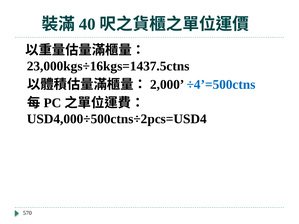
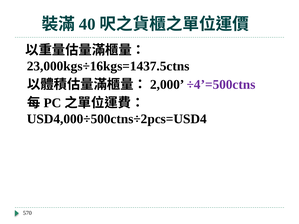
÷4’=500ctns colour: blue -> purple (221, 85)
